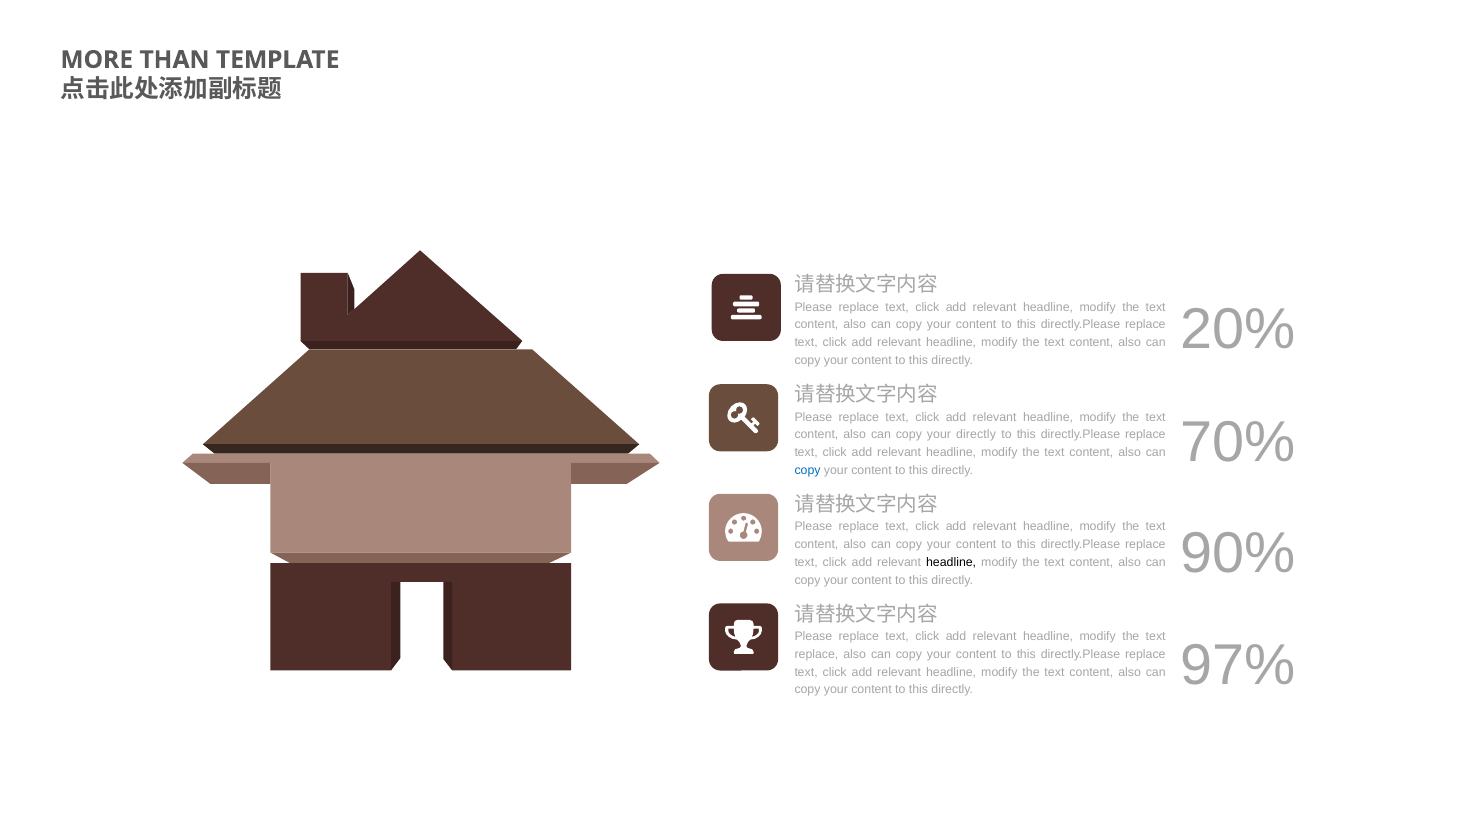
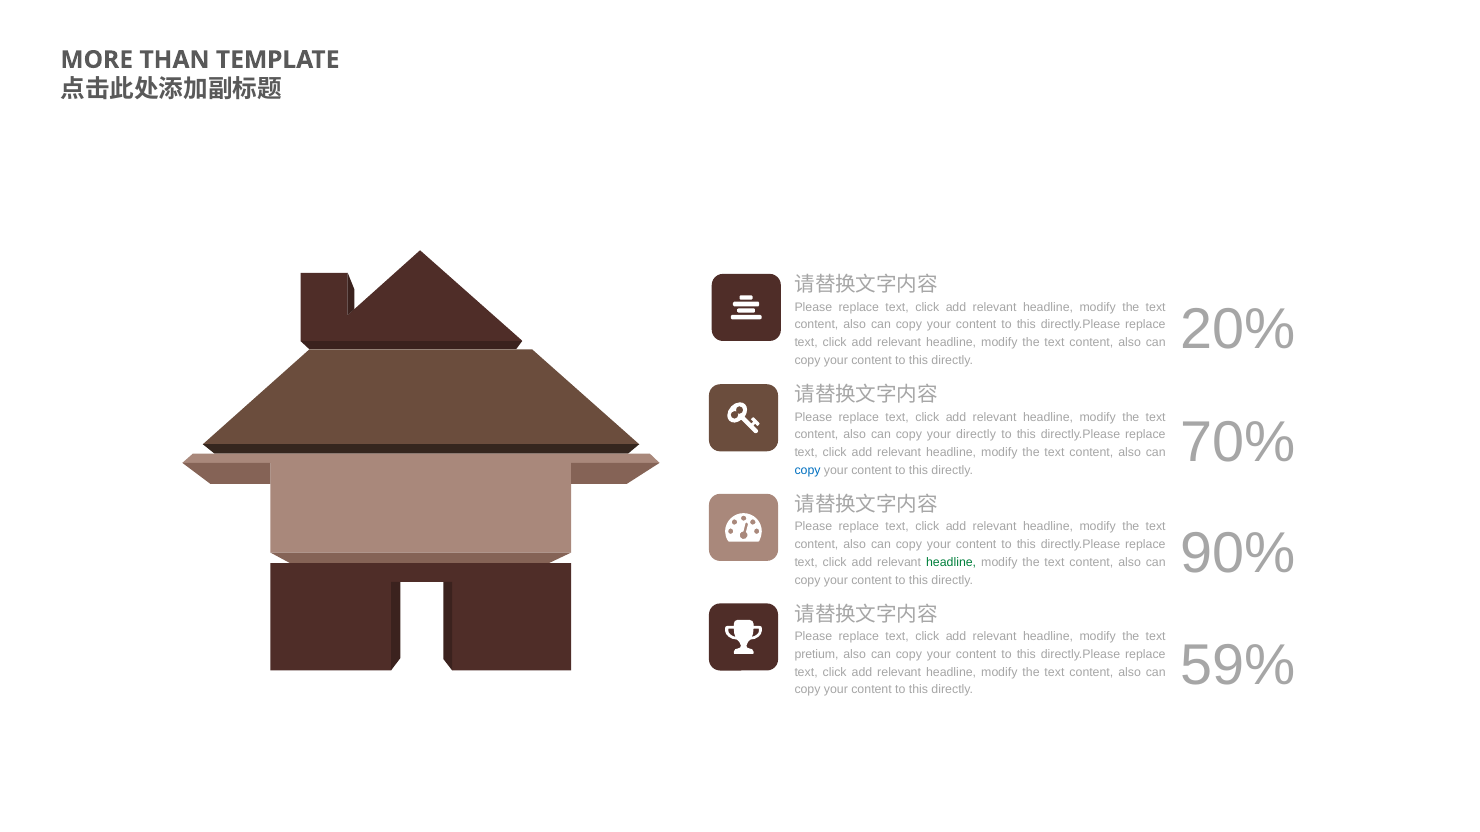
headline colour: black -> green (951, 563)
97%: 97% -> 59% (1238, 666)
replace: replace -> pretium (817, 655)
